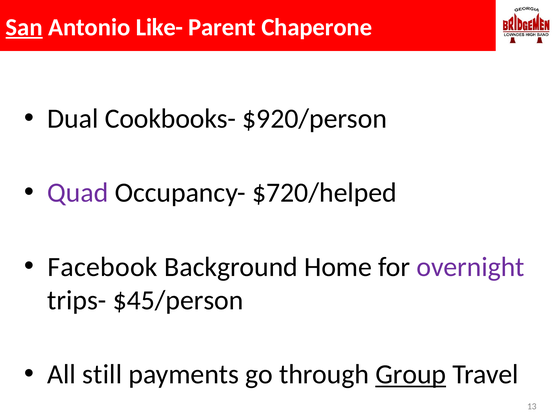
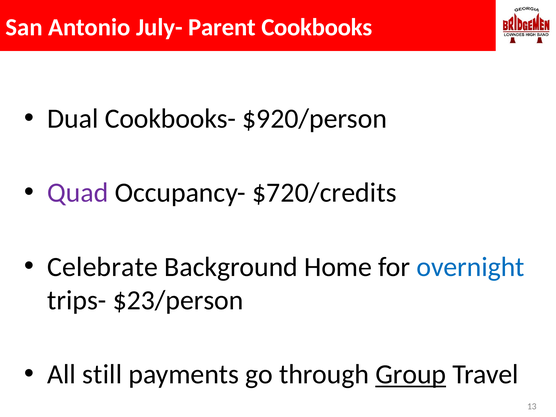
San underline: present -> none (24, 27)
Like-: Like- -> July- (159, 27)
Chaperone: Chaperone -> Cookbooks (317, 27)
$720/helped: $720/helped -> $720/credits (324, 193)
Facebook: Facebook -> Celebrate (103, 267)
overnight colour: purple -> blue (471, 267)
$45/person: $45/person -> $23/person (178, 300)
